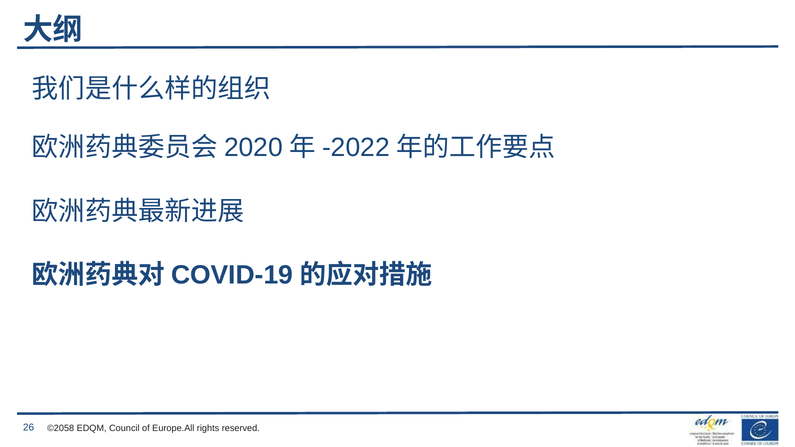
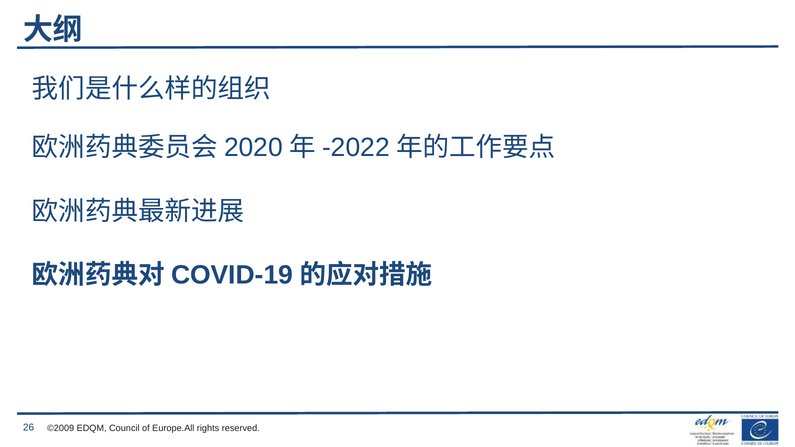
©2058: ©2058 -> ©2009 (61, 428)
